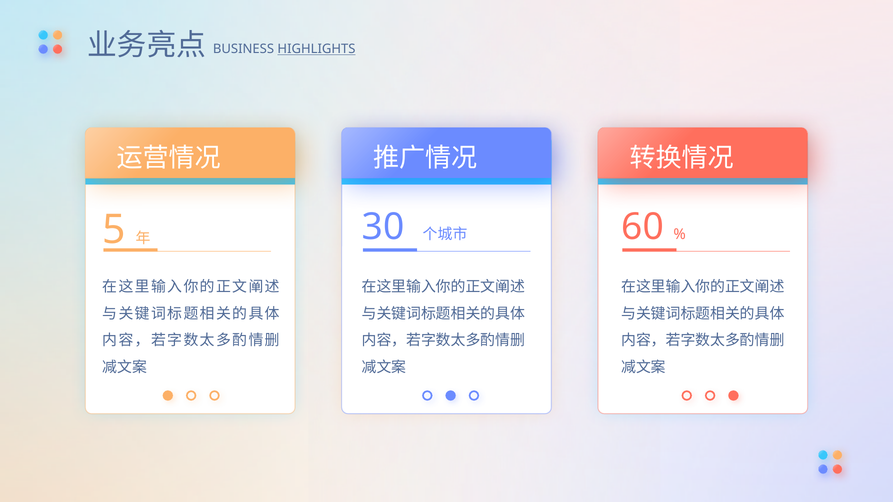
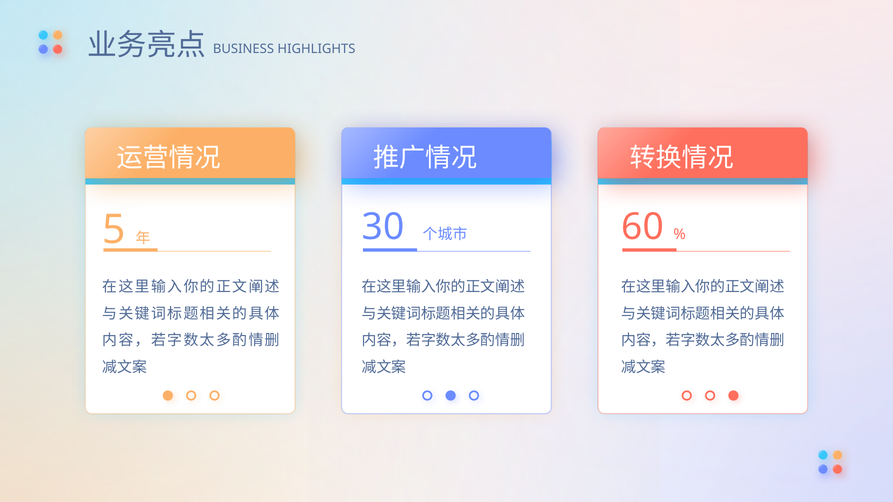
HIGHLIGHTS underline: present -> none (316, 49)
